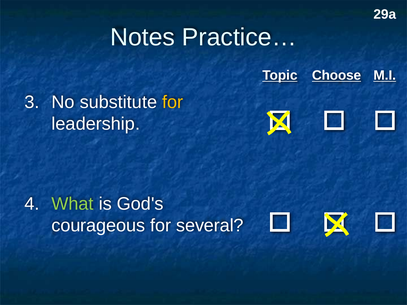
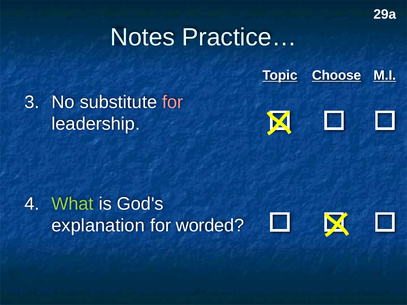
for colour: yellow -> pink (173, 102)
courageous: courageous -> explanation (98, 226)
several: several -> worded (210, 226)
